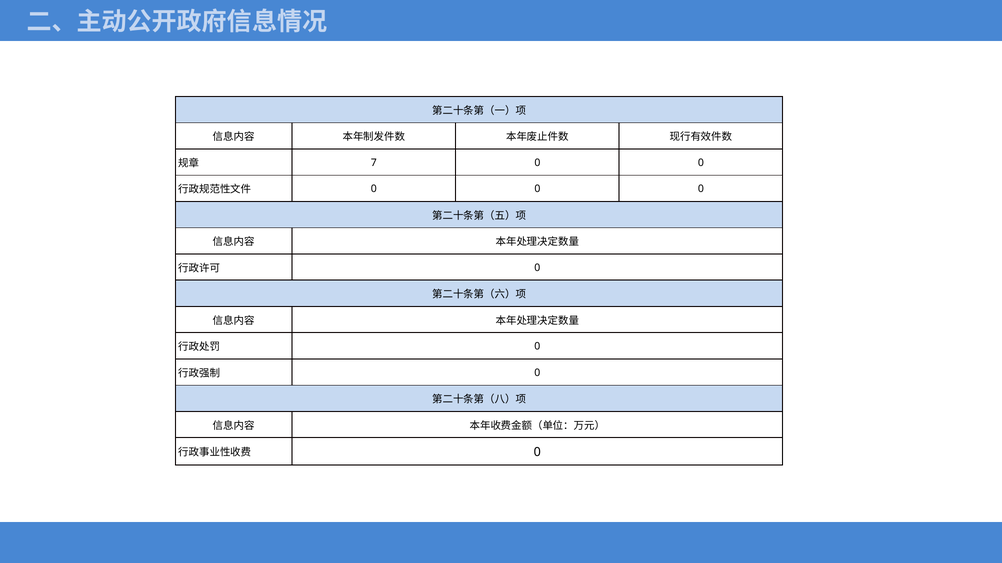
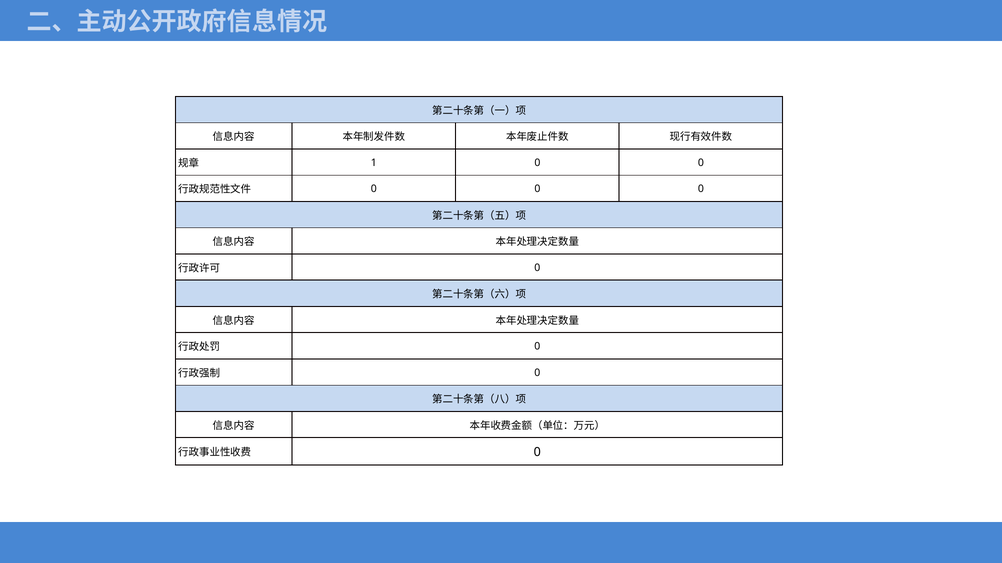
7: 7 -> 1 (374, 163)
